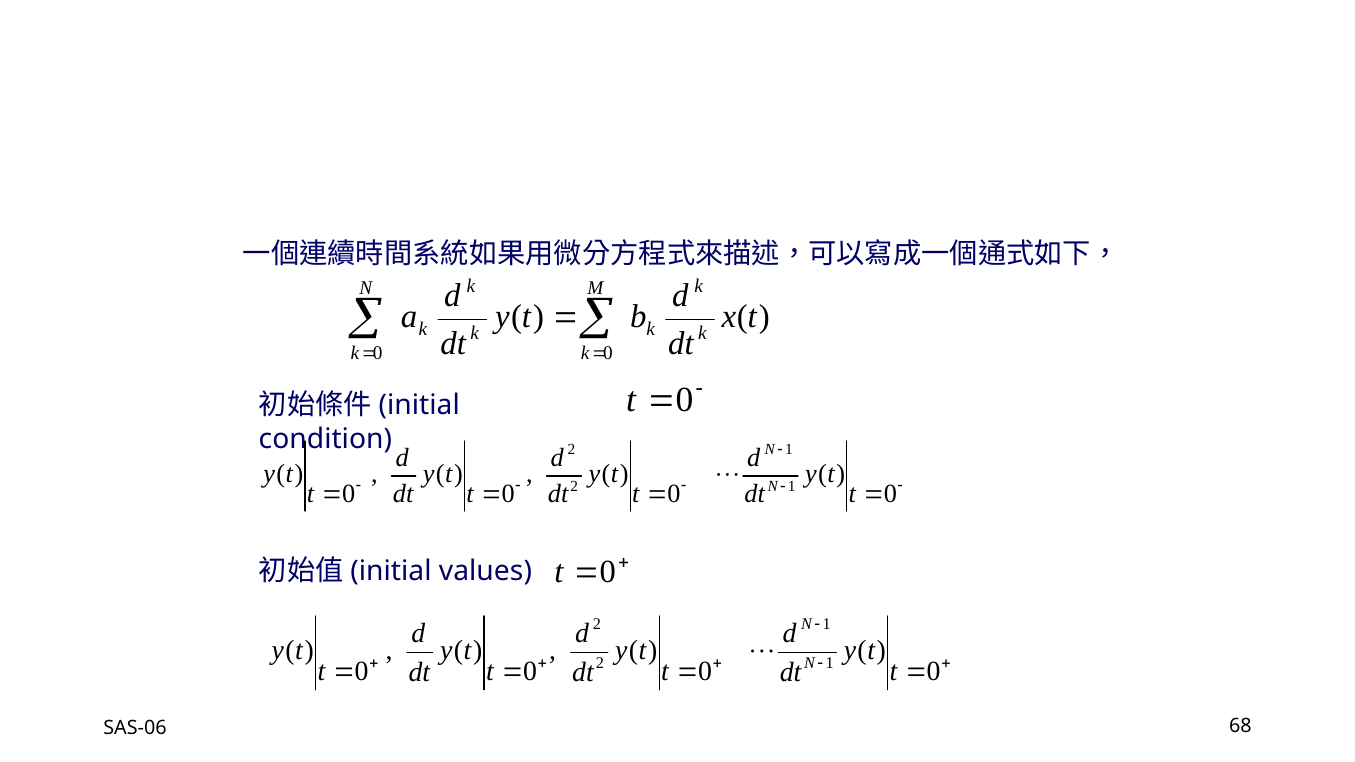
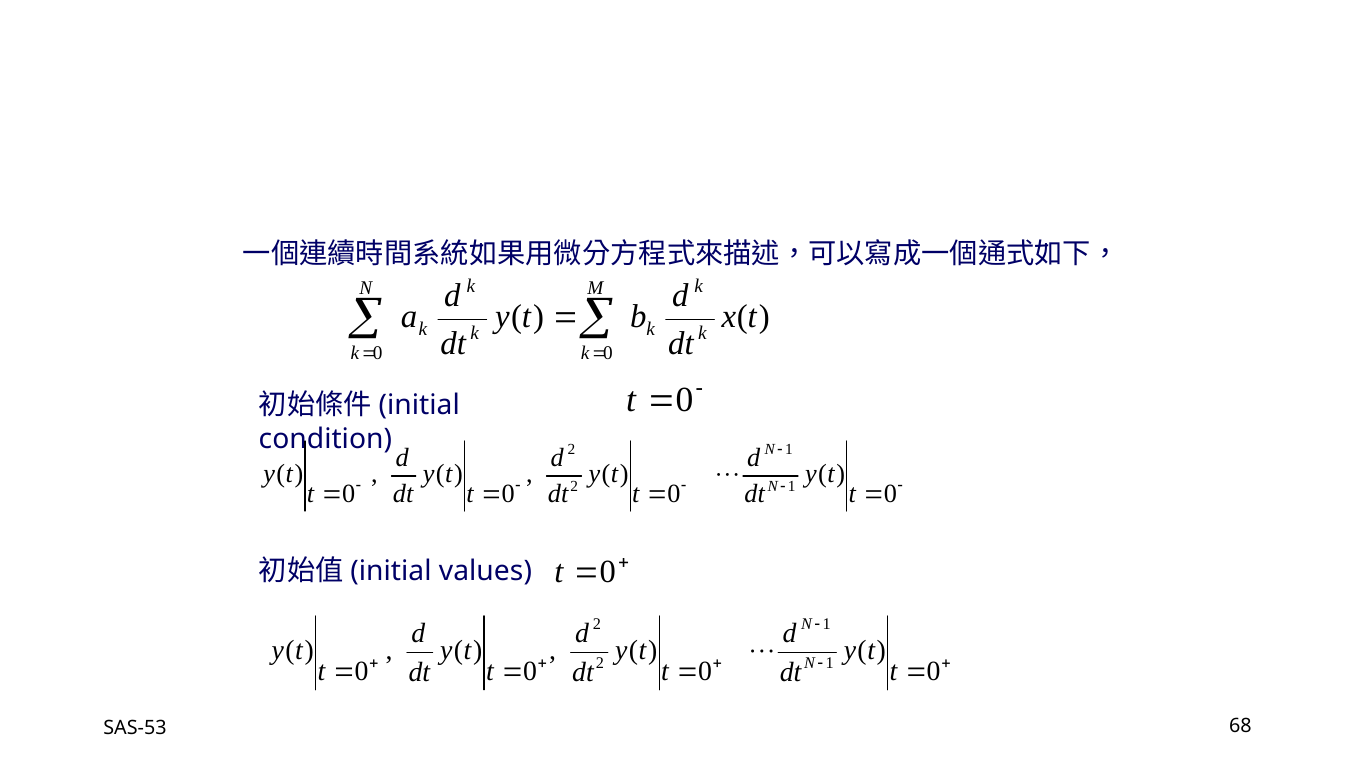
SAS-06: SAS-06 -> SAS-53 (135, 728)
